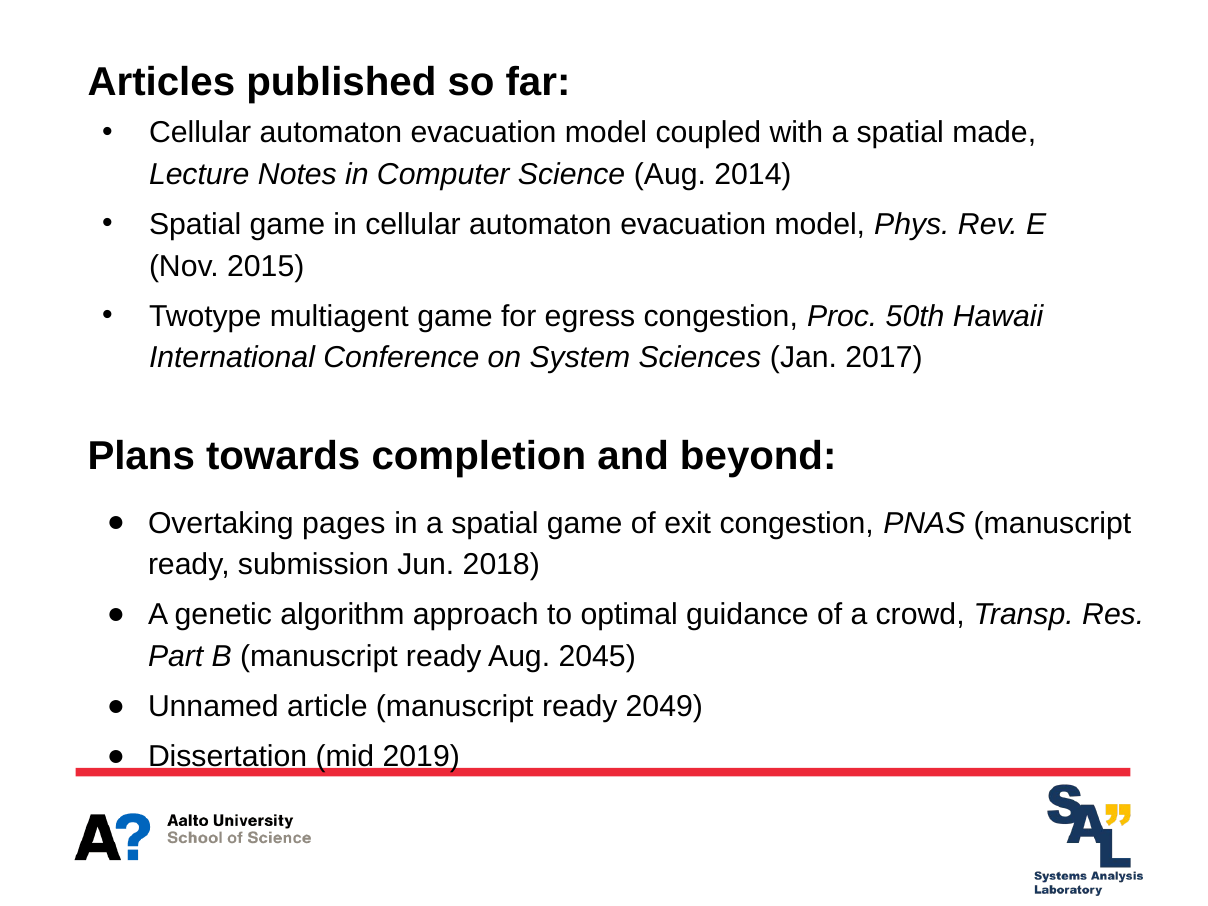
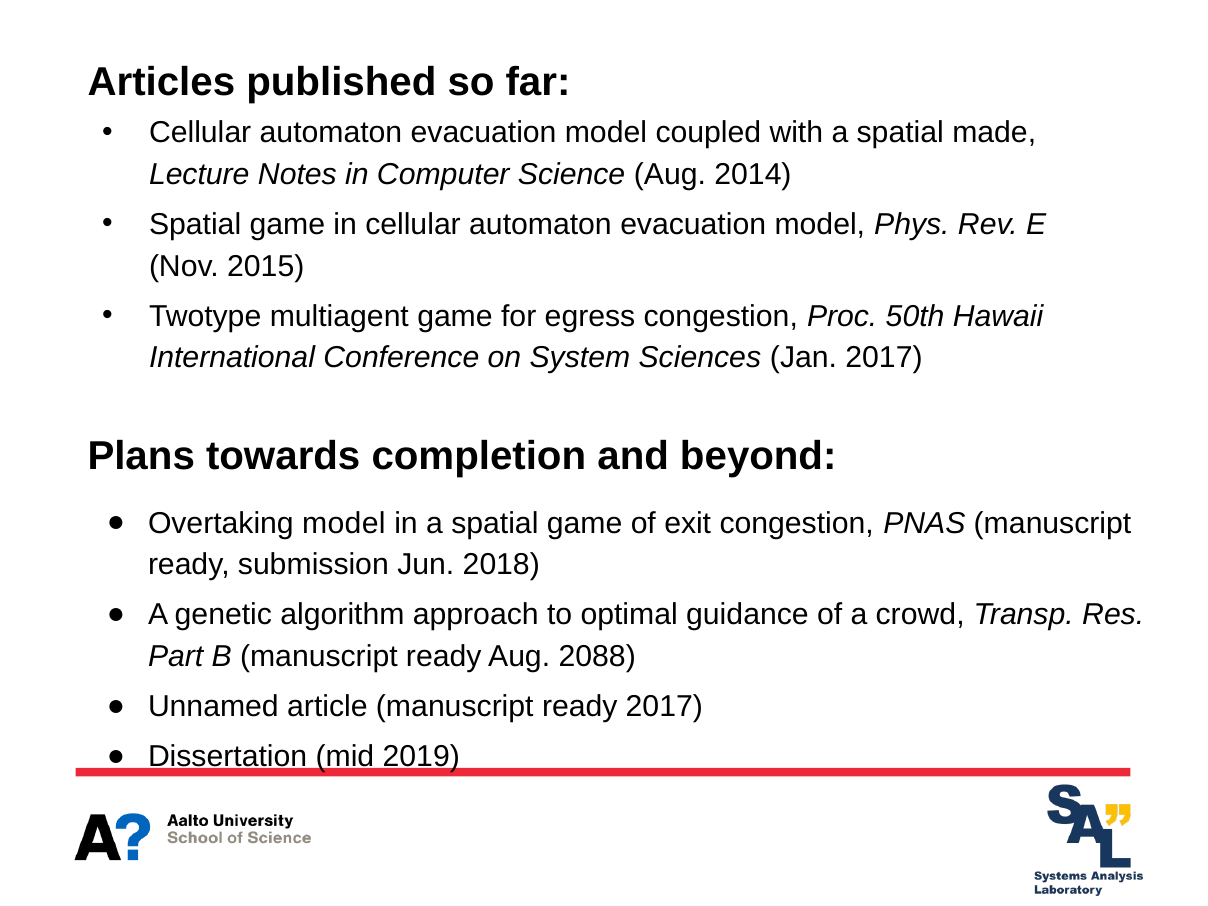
Overtaking pages: pages -> model (344, 523)
2045: 2045 -> 2088 (597, 657)
ready 2049: 2049 -> 2017 (664, 707)
